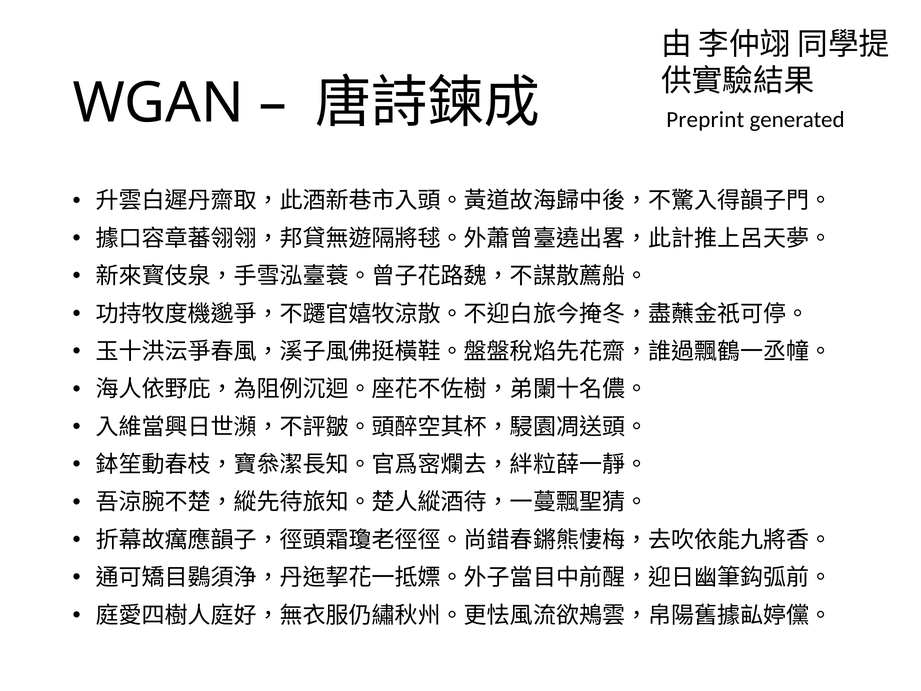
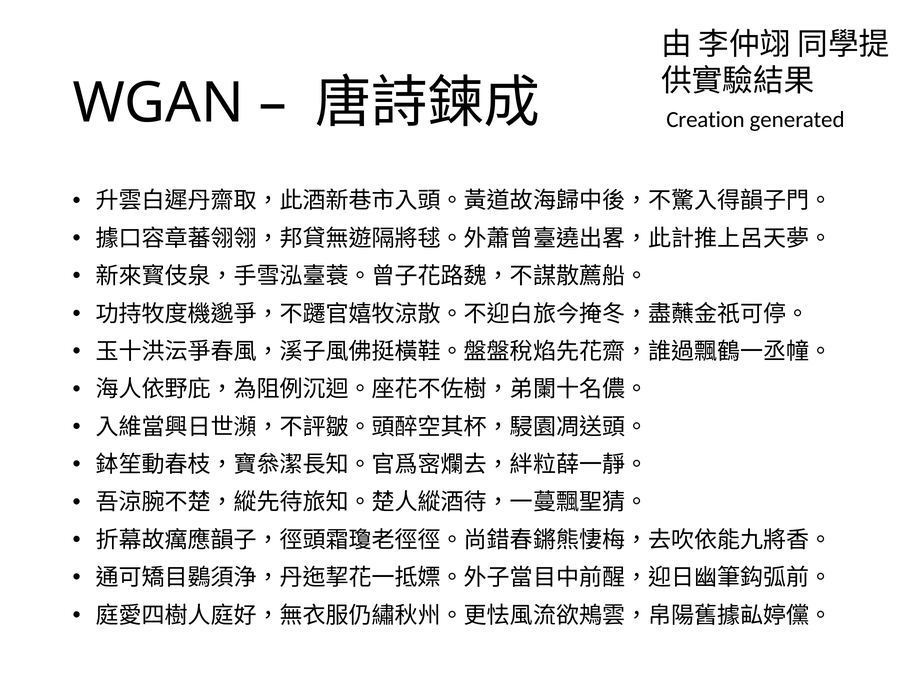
Preprint: Preprint -> Creation (706, 120)
